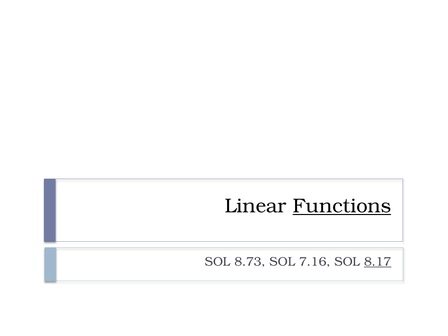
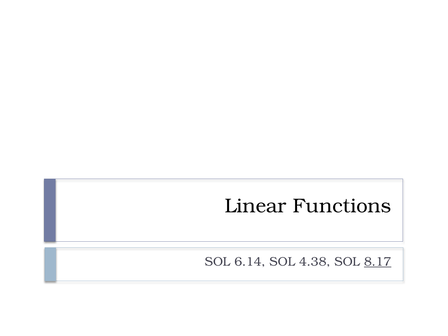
Functions underline: present -> none (342, 206)
8.73: 8.73 -> 6.14 (250, 262)
7.16: 7.16 -> 4.38 (315, 262)
